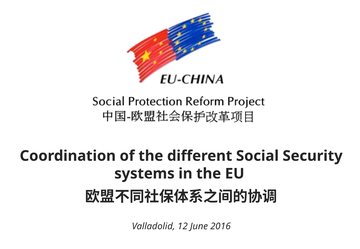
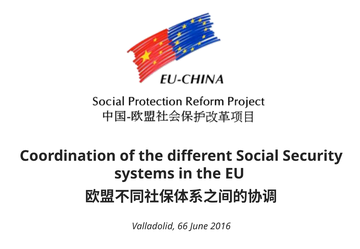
12: 12 -> 66 (183, 227)
